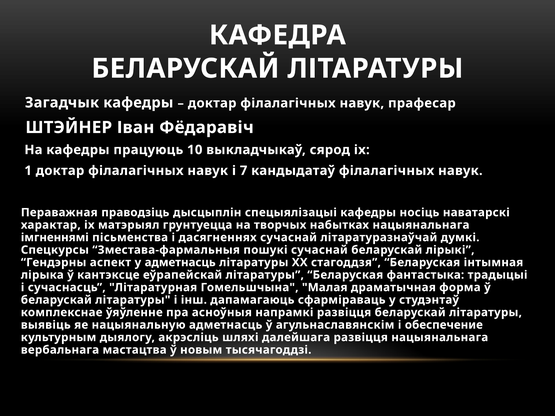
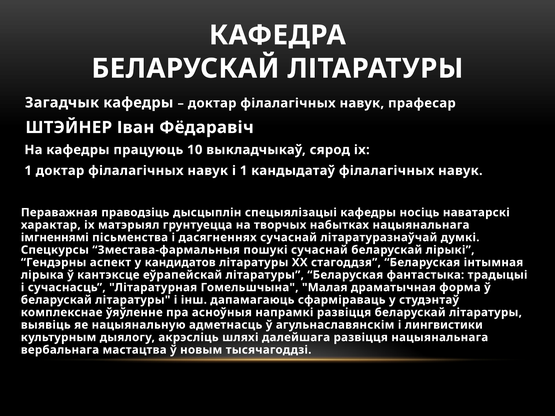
і 7: 7 -> 1 (244, 171)
у адметнасць: адметнасць -> кандидатов (180, 263)
обеспечение: обеспечение -> лингвистики (444, 325)
